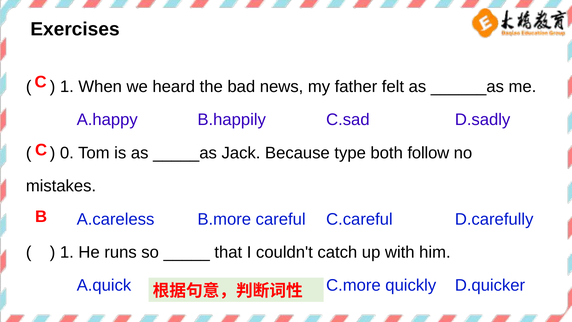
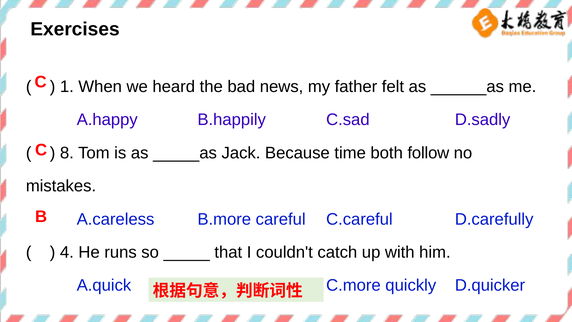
0: 0 -> 8 (67, 153)
type: type -> time (350, 153)
1: 1 -> 4 (67, 252)
